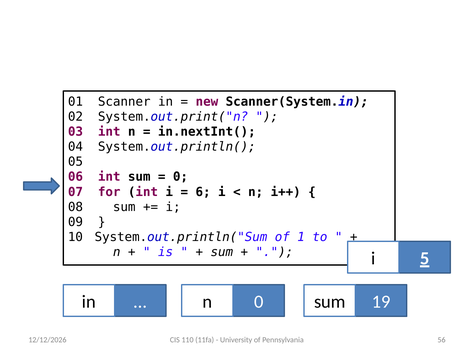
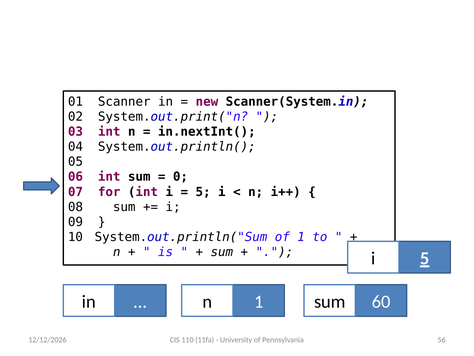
6: 6 -> 5 (203, 192)
in 0: 0 -> 1 (259, 301)
19: 19 -> 60 (381, 301)
